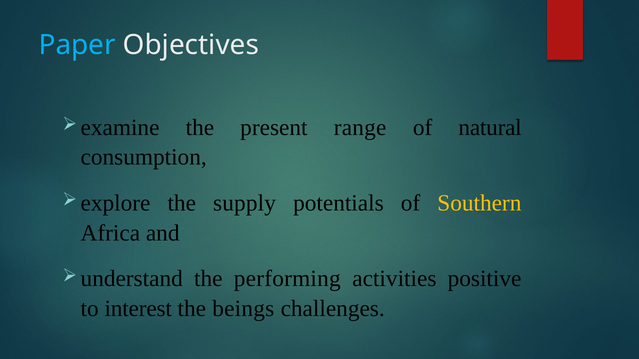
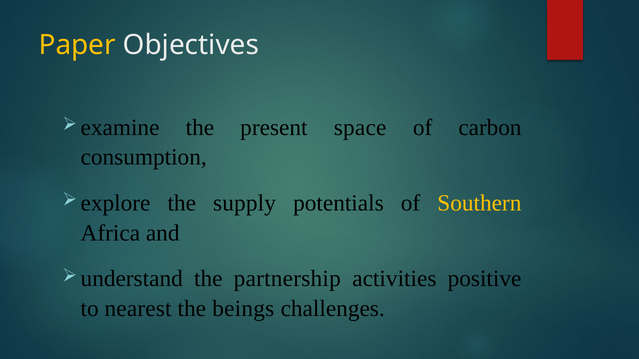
Paper colour: light blue -> yellow (77, 45)
range: range -> space (360, 128)
natural: natural -> carbon (490, 128)
performing: performing -> partnership (287, 279)
interest: interest -> nearest (138, 309)
